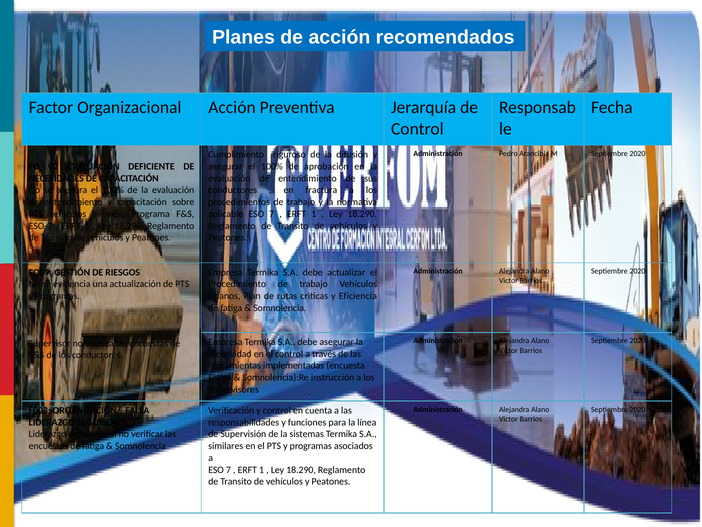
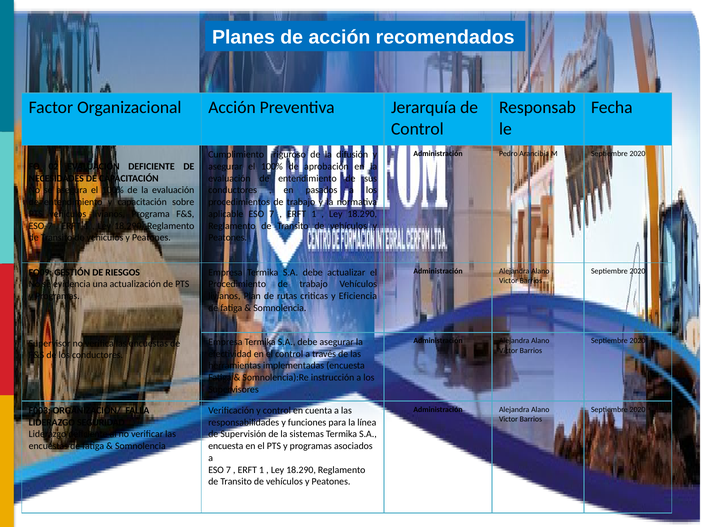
fractura: fractura -> pasados (321, 190)
similares: similares -> encuesta (226, 446)
